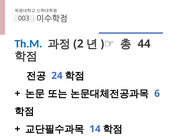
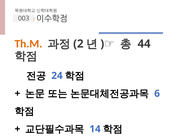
Th.M colour: blue -> orange (29, 44)
